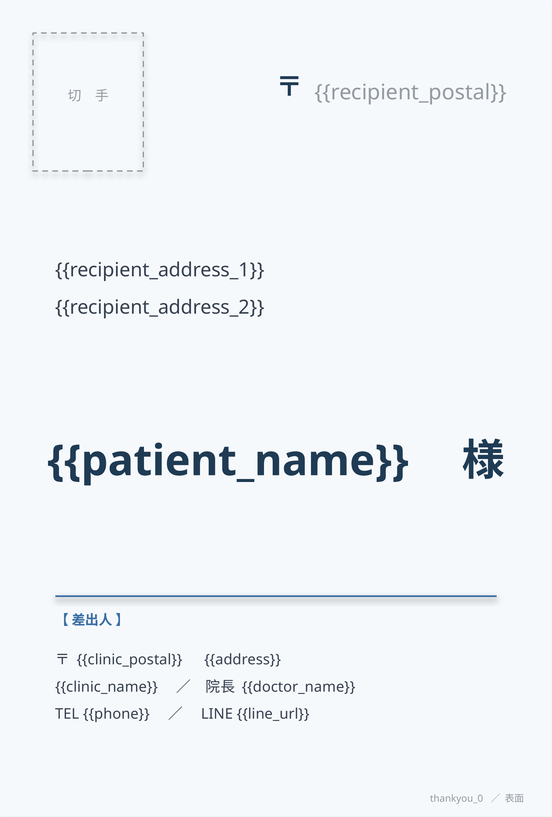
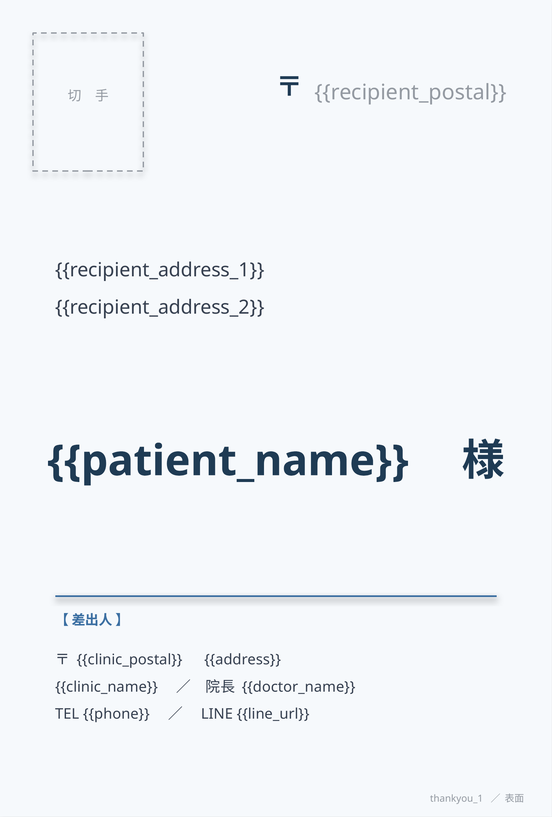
thankyou_0: thankyou_0 -> thankyou_1 (457, 799)
